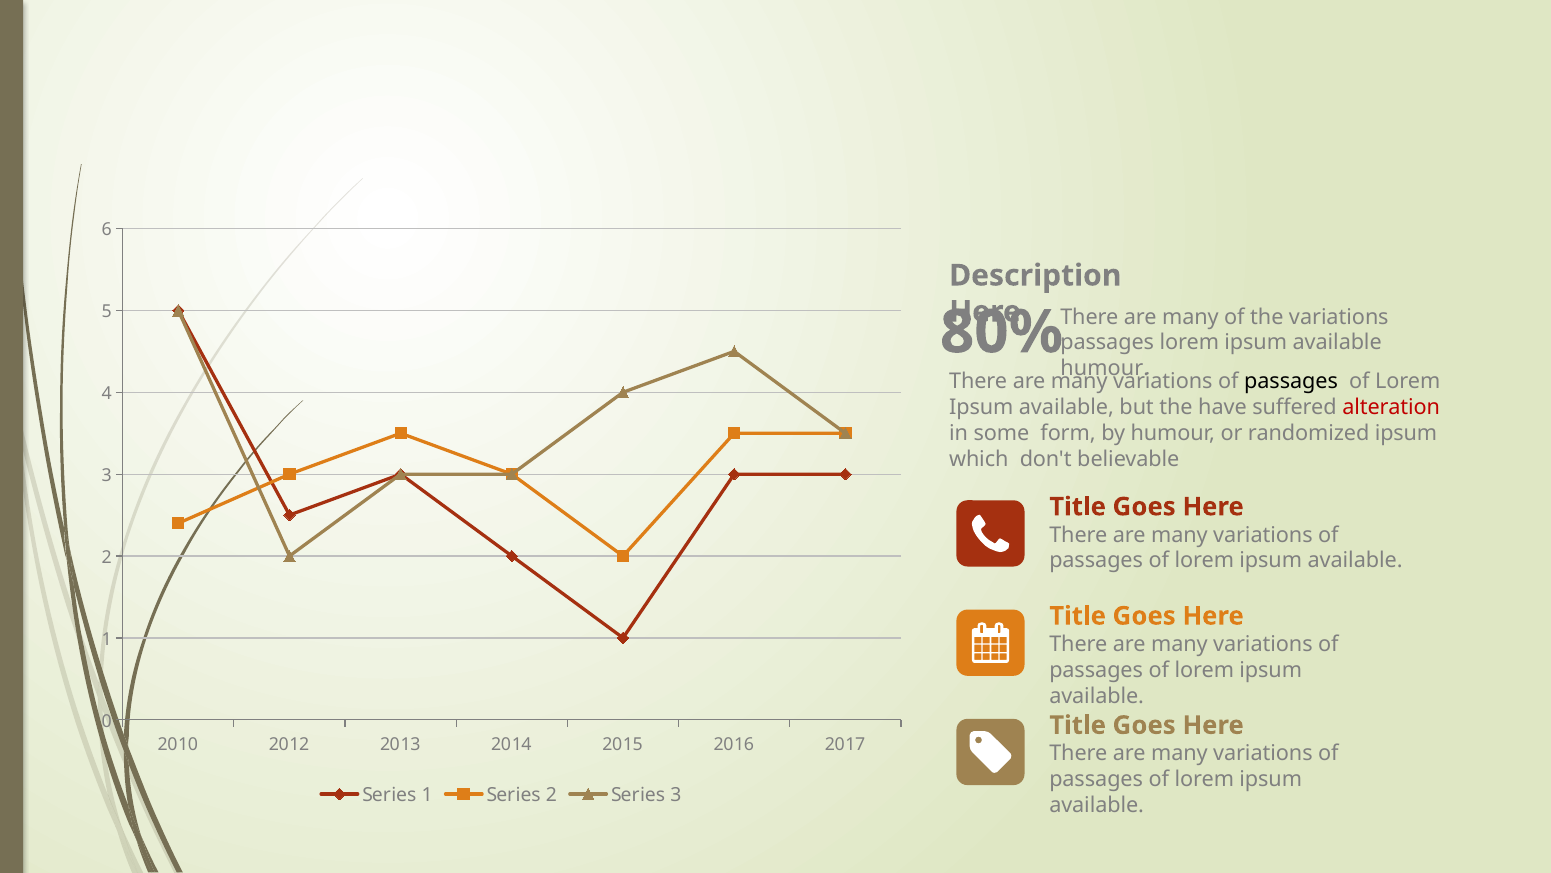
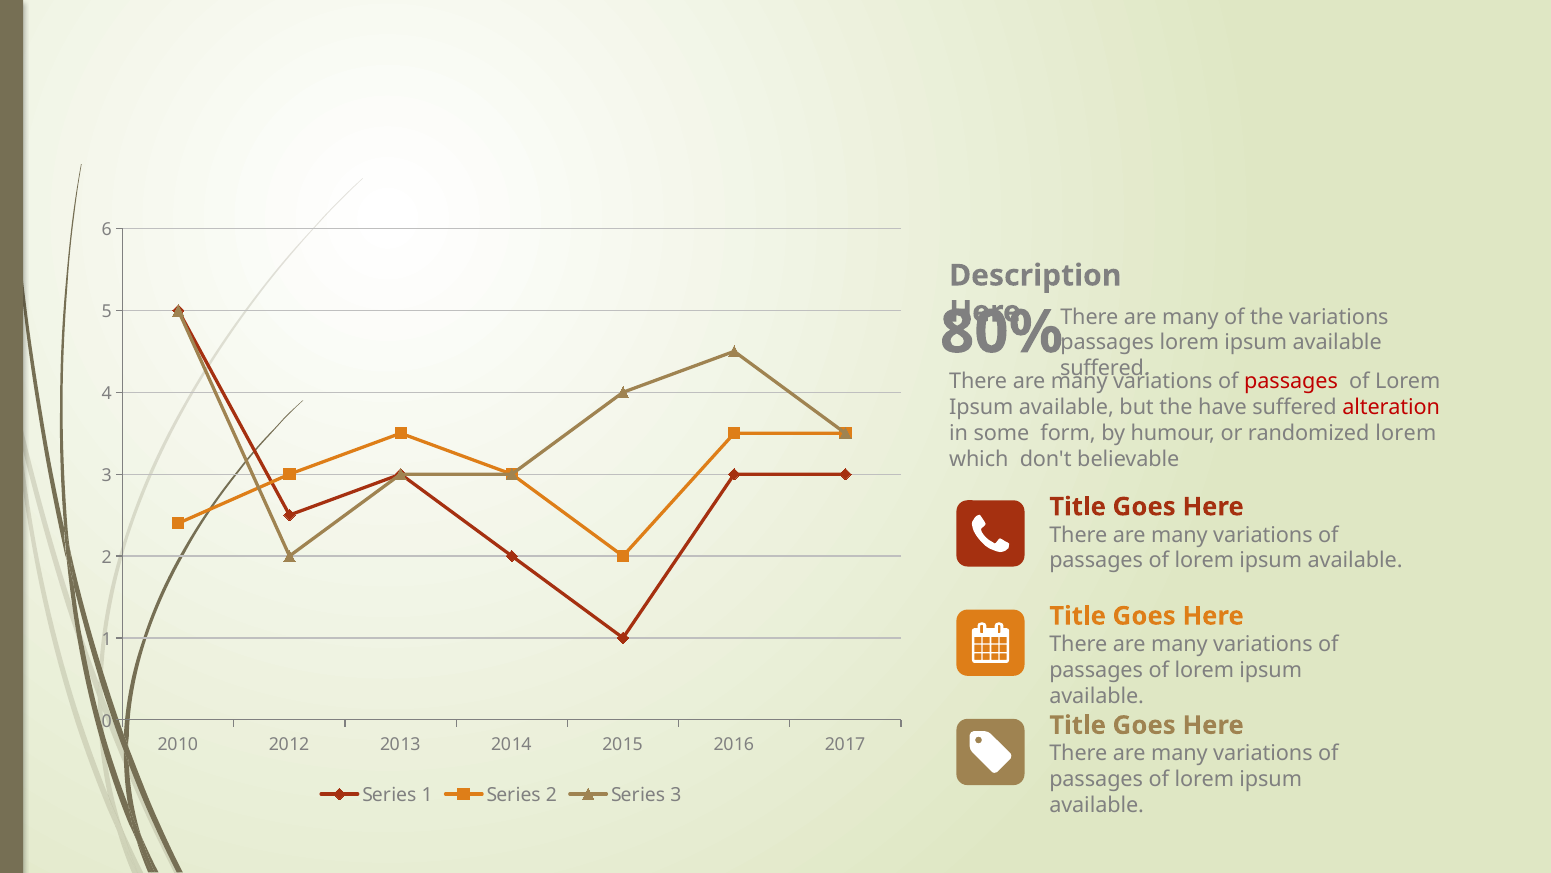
humour: humour -> suffered (1105, 368)
passages colour: black -> red (1291, 381)
randomized ipsum: ipsum -> lorem (1406, 433)
